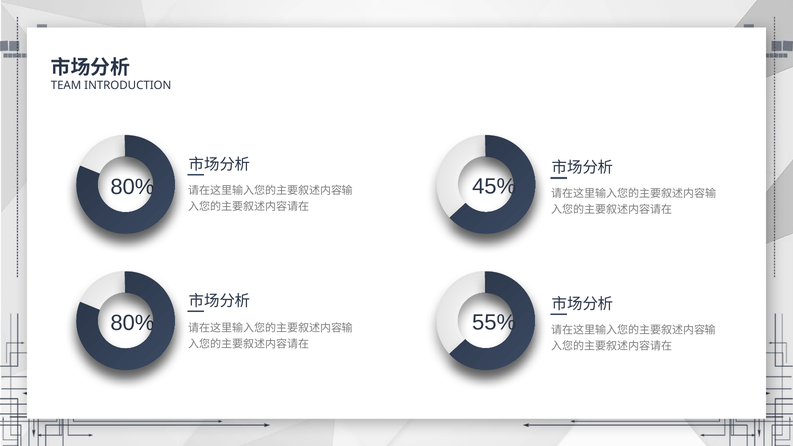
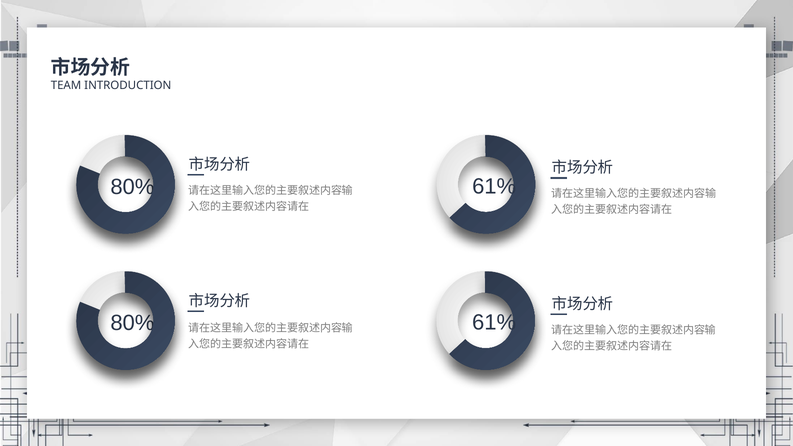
45%: 45% -> 61% (494, 186)
55%: 55% -> 61% (494, 323)
